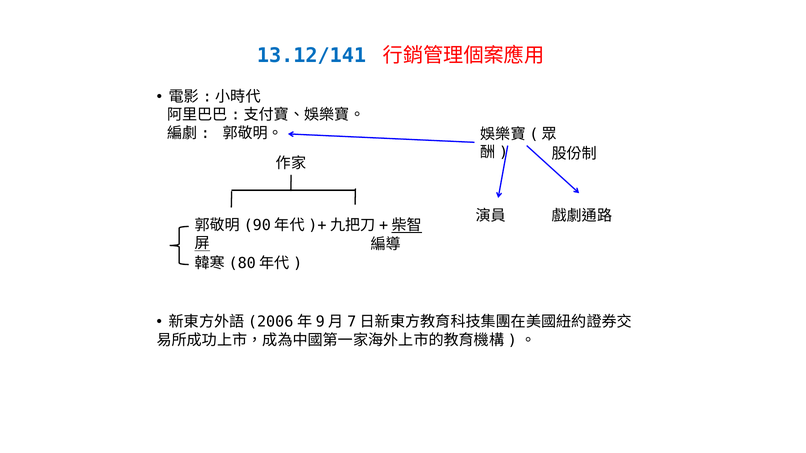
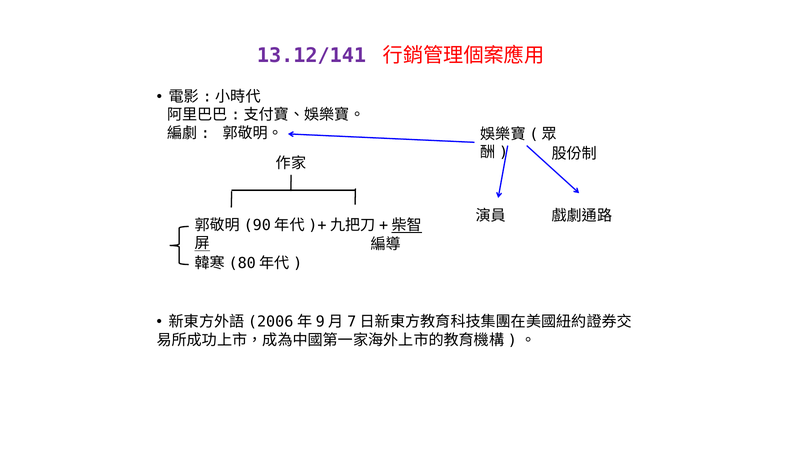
13.12/141 colour: blue -> purple (312, 56)
